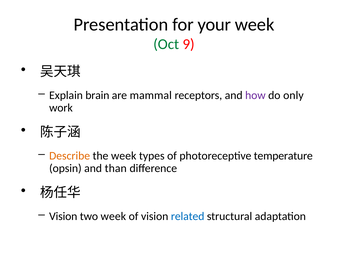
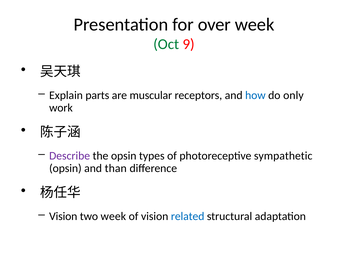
your: your -> over (214, 24)
brain: brain -> parts (97, 95)
mammal: mammal -> muscular (151, 95)
how colour: purple -> blue (255, 95)
Describe colour: orange -> purple (70, 156)
the week: week -> opsin (124, 156)
temperature: temperature -> sympathetic (283, 156)
